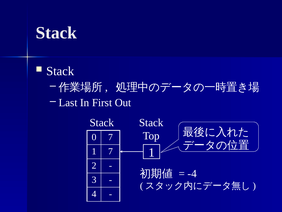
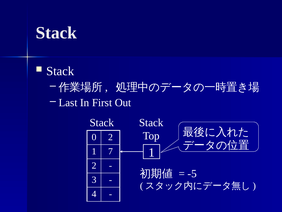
0 7: 7 -> 2 (110, 137)
-4: -4 -> -5 (192, 173)
